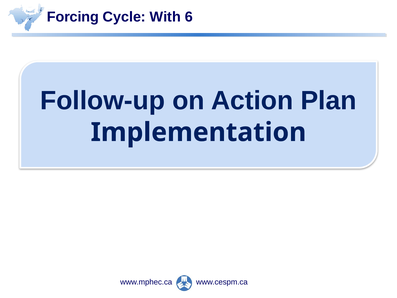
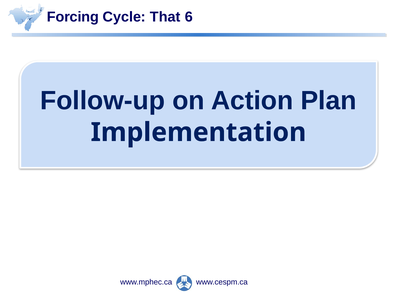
With: With -> That (165, 17)
